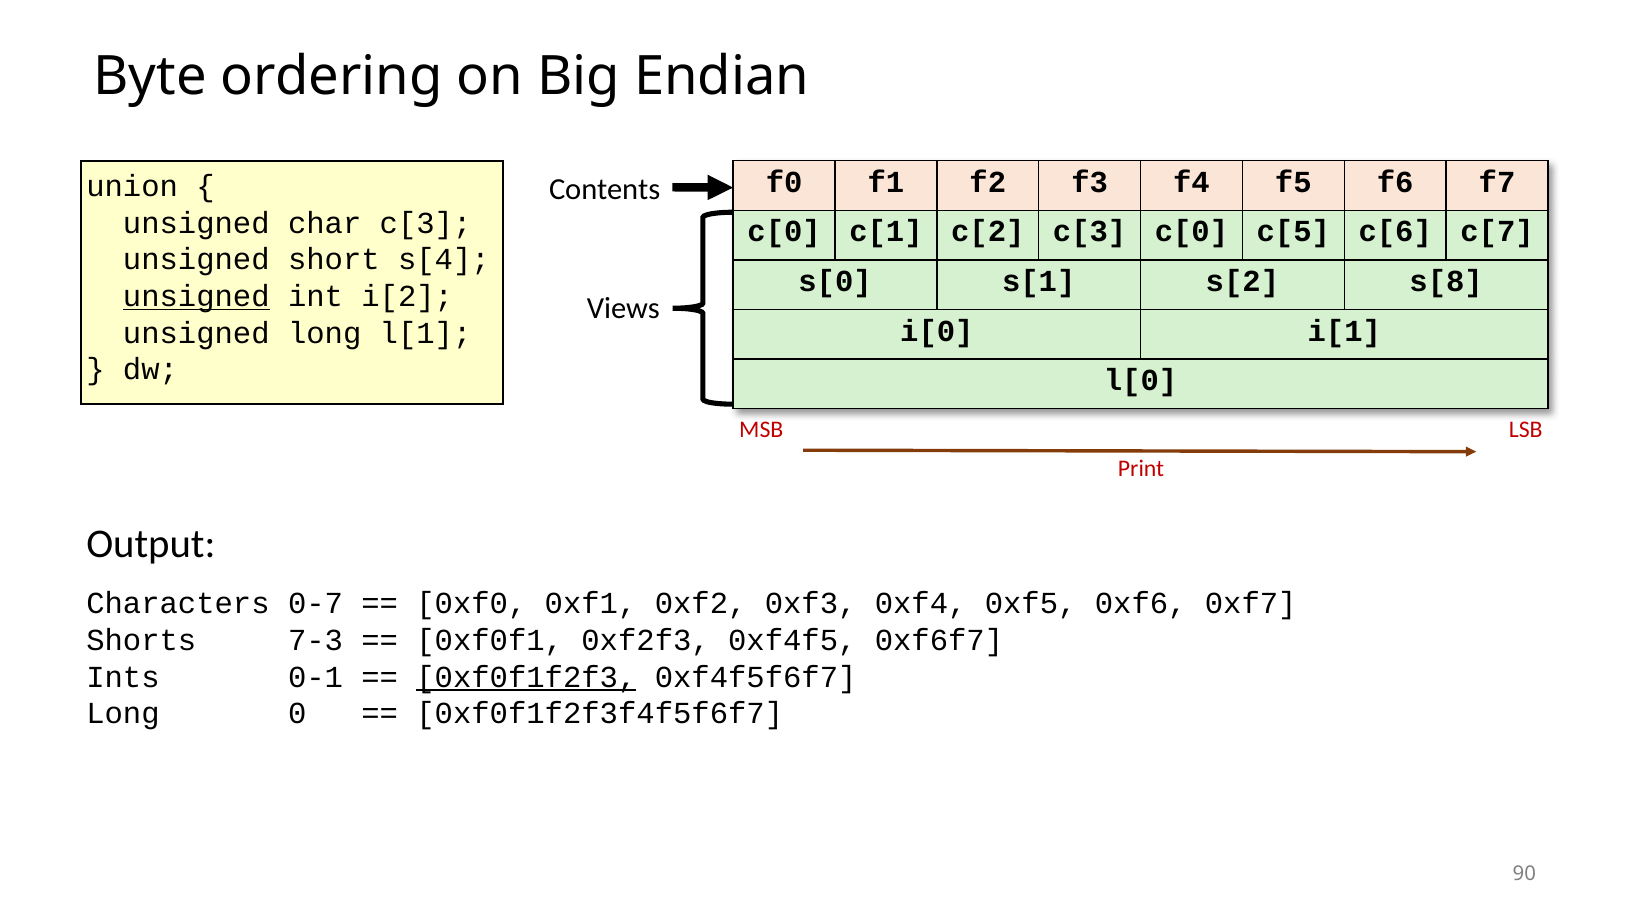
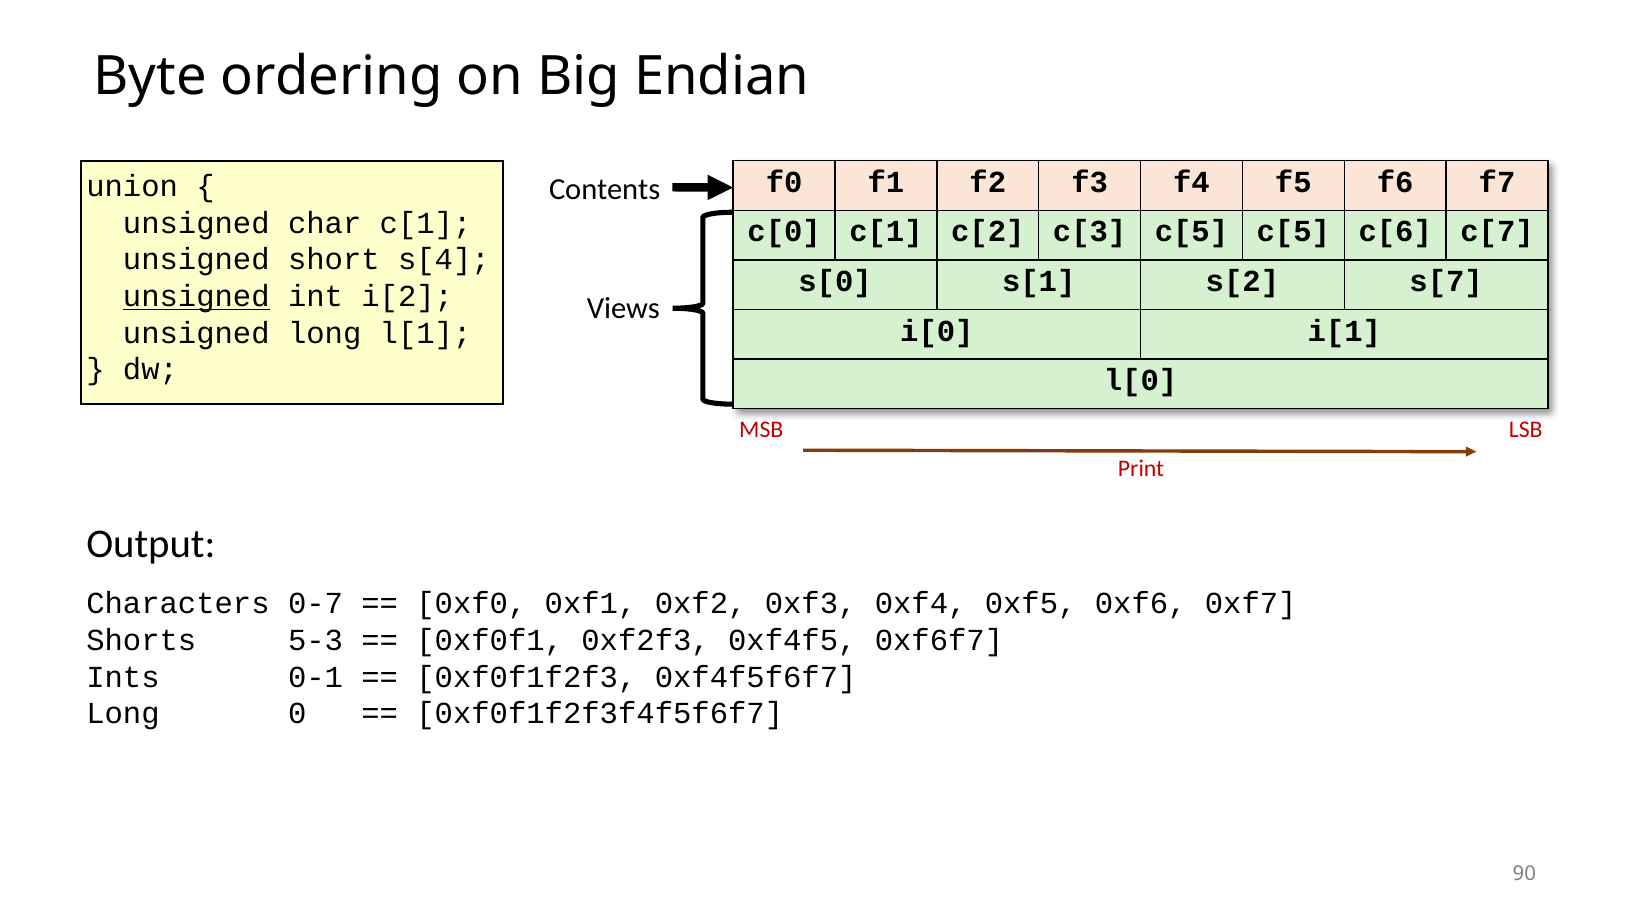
char c[3: c[3 -> c[1 (426, 223)
c[3 c[0: c[0 -> c[5 (1191, 232)
s[8: s[8 -> s[7 (1446, 281)
7-3: 7-3 -> 5-3 (316, 640)
0xf0f1f2f3 underline: present -> none (526, 677)
